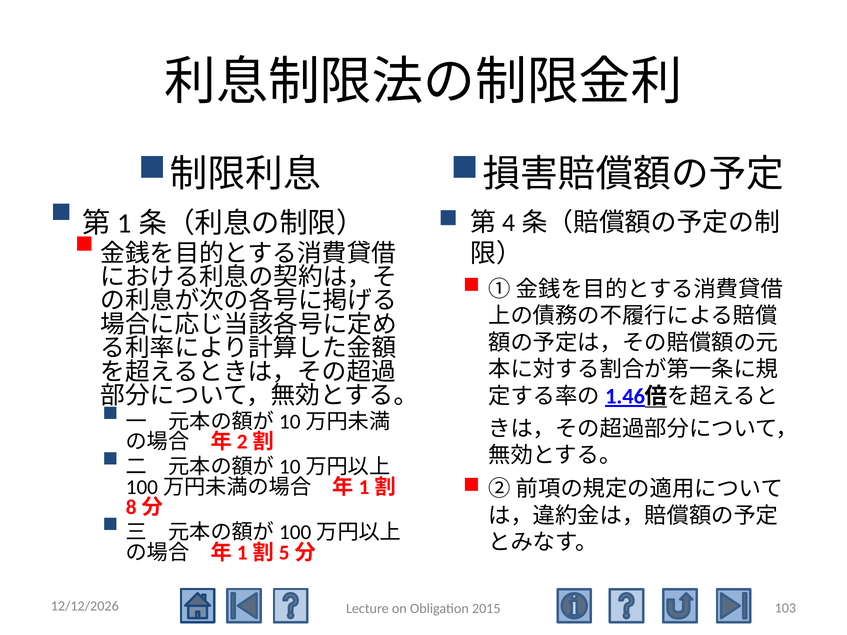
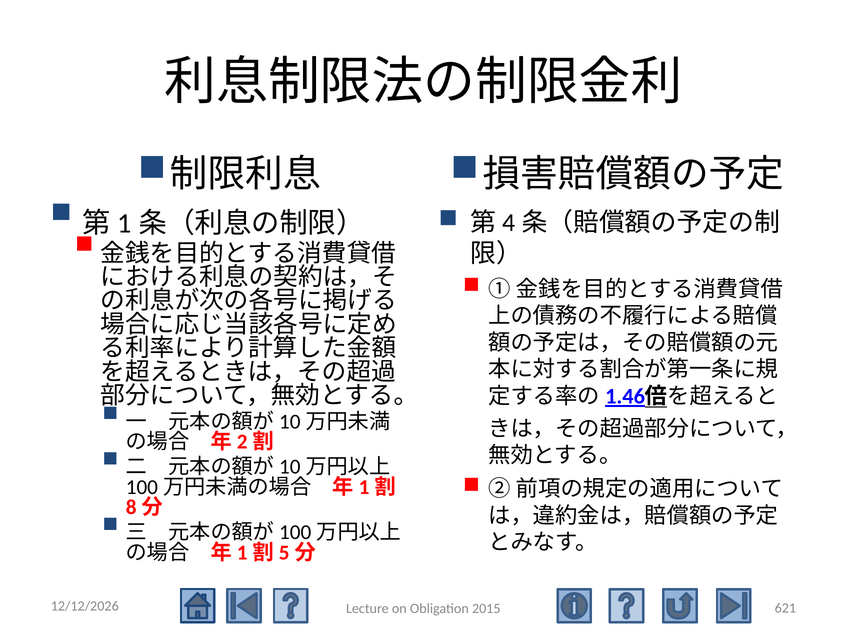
103: 103 -> 621 (785, 608)
